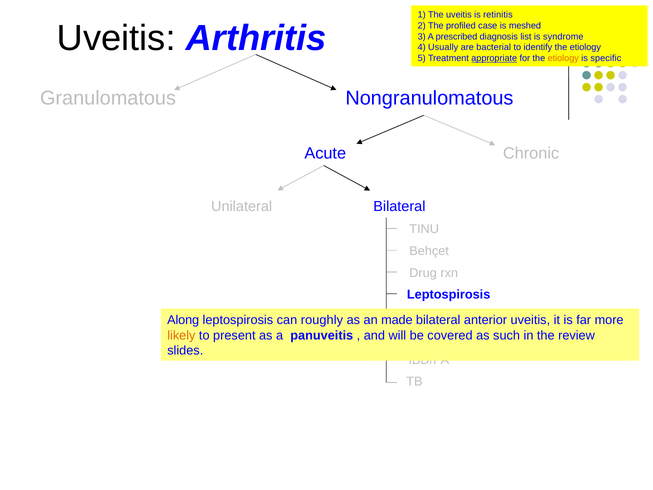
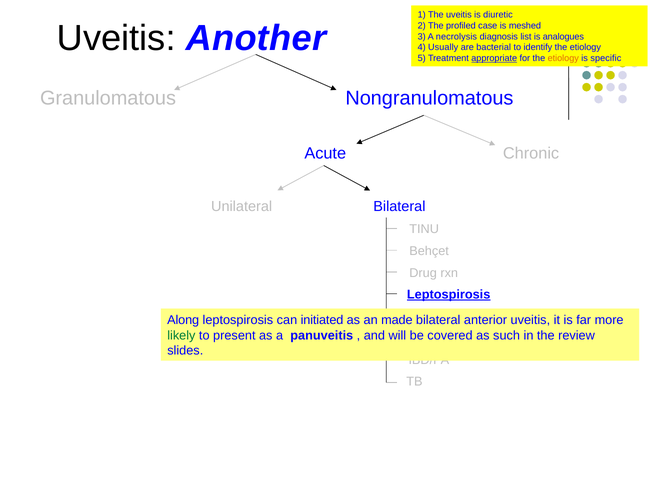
retinitis: retinitis -> diuretic (498, 15)
Arthritis: Arthritis -> Another (256, 38)
prescribed: prescribed -> necrolysis (456, 37)
syndrome: syndrome -> analogues (563, 37)
Leptospirosis underline: none -> present (449, 294)
roughly: roughly -> initiated (322, 320)
likely colour: orange -> green (181, 335)
